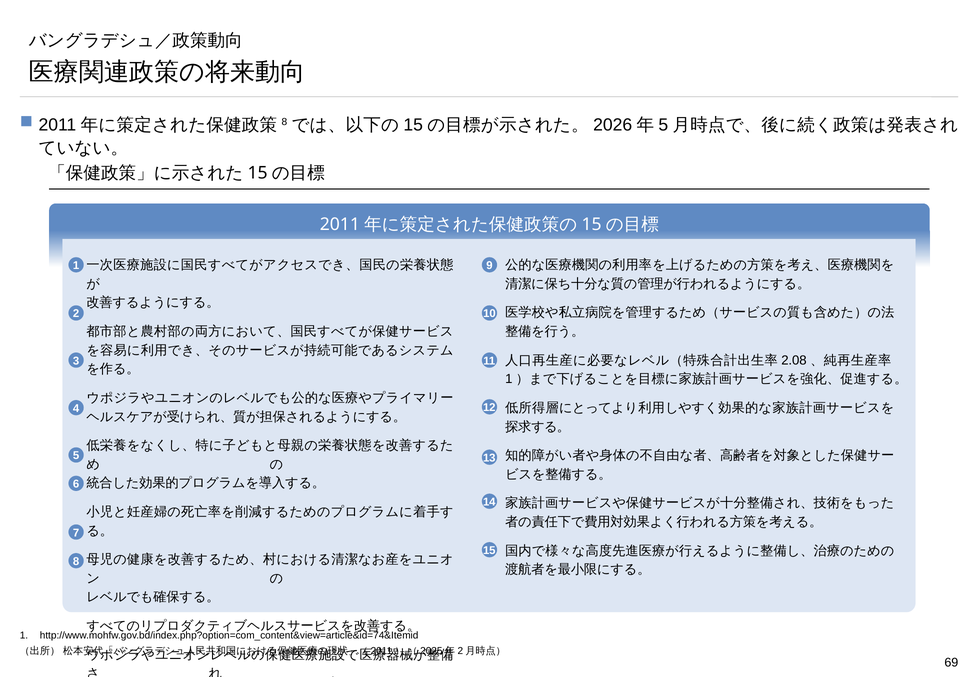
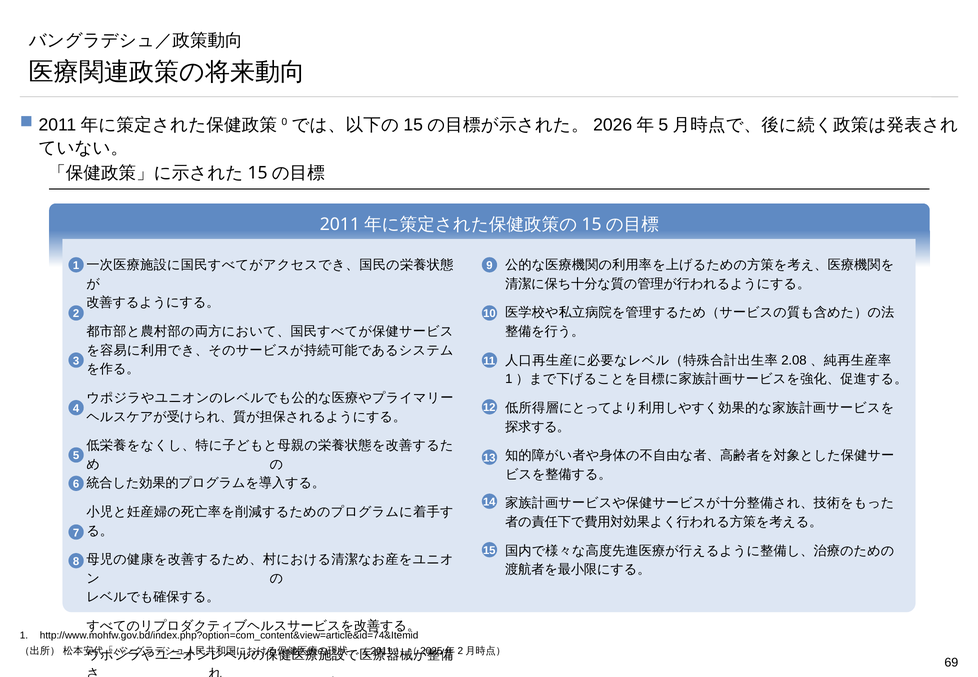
8: 8 -> 0 (284, 122)
